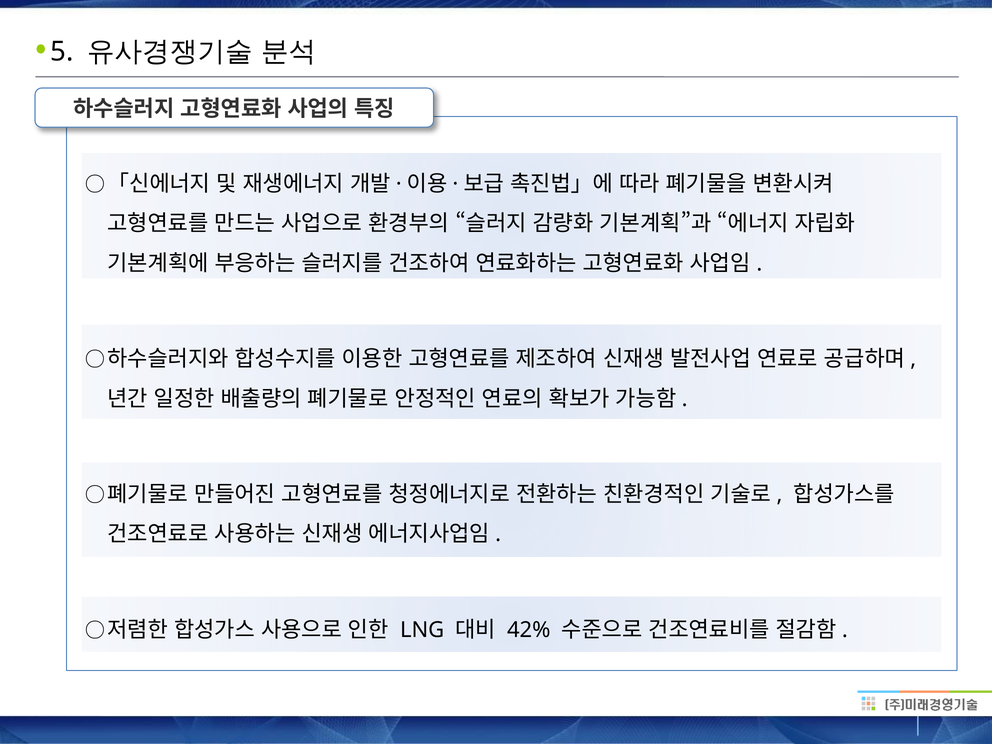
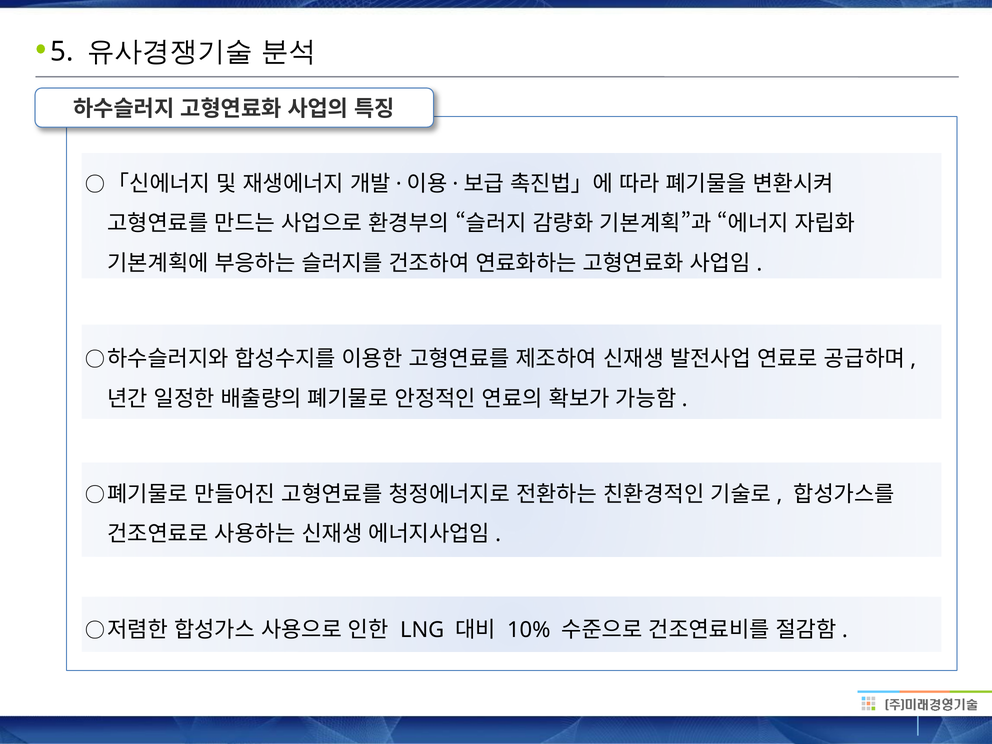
42%: 42% -> 10% (529, 630)
